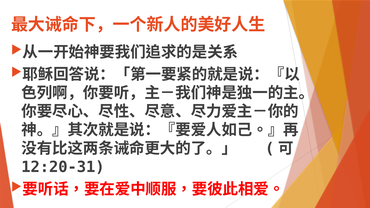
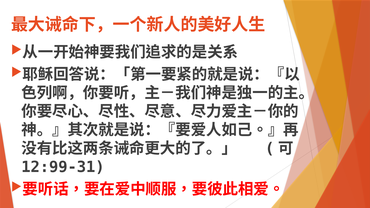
12:20-31: 12:20-31 -> 12:99-31 (63, 167)
